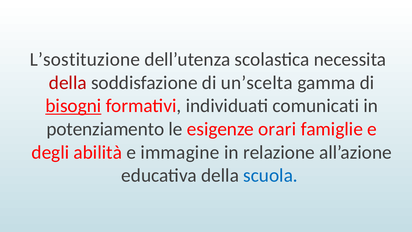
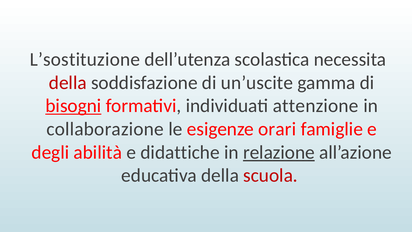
un’scelta: un’scelta -> un’uscite (257, 83)
comunicati: comunicati -> attenzione (316, 106)
potenziamento: potenziamento -> collaborazione (105, 129)
immagine: immagine -> didattiche (180, 152)
relazione underline: none -> present (279, 152)
scuola colour: blue -> red (271, 175)
